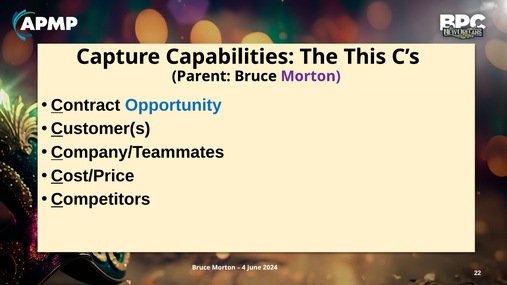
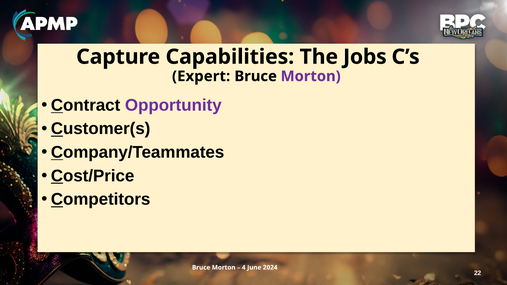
This: This -> Jobs (365, 57)
Parent: Parent -> Expert (201, 76)
Opportunity colour: blue -> purple (173, 105)
